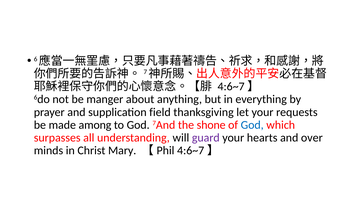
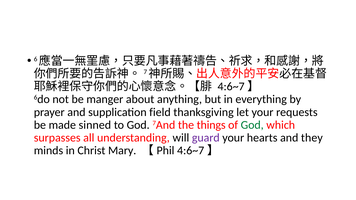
among: among -> sinned (95, 125)
shone: shone -> things (211, 125)
God colour: blue -> green (252, 125)
over: over -> they (312, 138)
